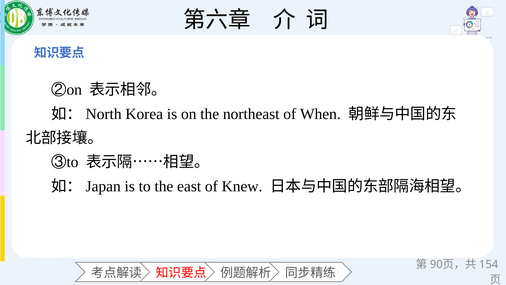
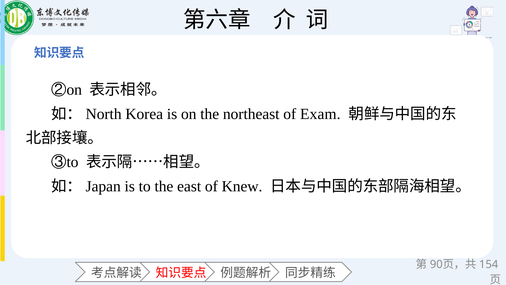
When: When -> Exam (320, 114)
